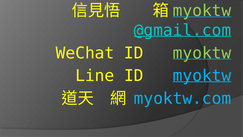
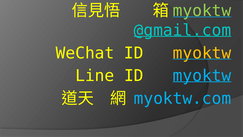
myoktw colour: light green -> yellow (202, 53)
